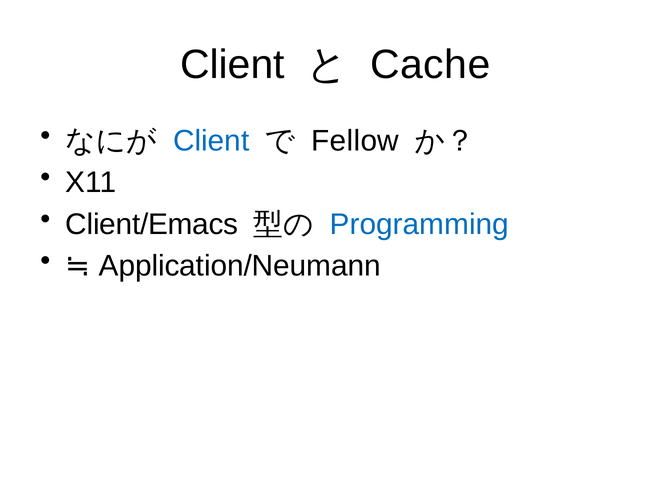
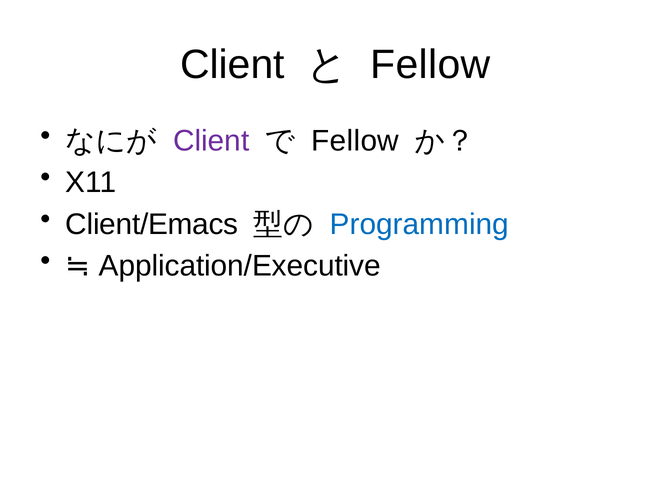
Cache: Cache -> Fellow (430, 65)
Client colour: blue -> purple (211, 141)
Application/Neumann: Application/Neumann -> Application/Executive (240, 266)
